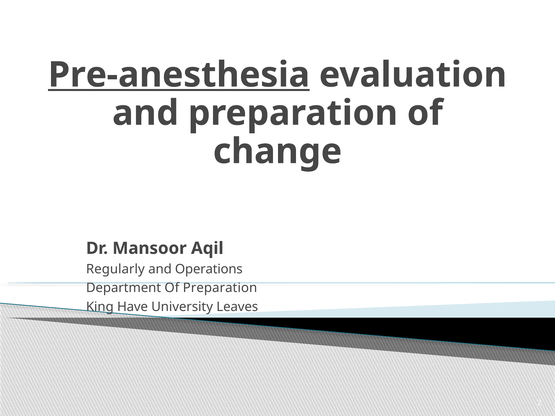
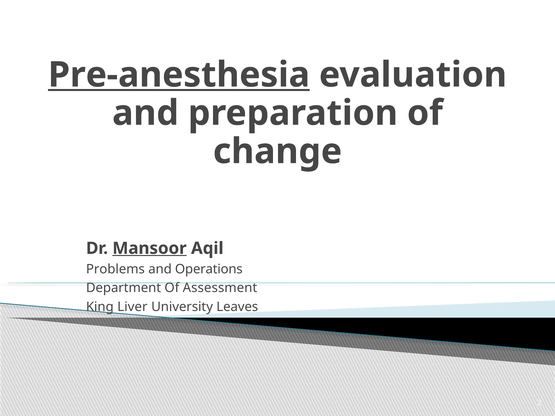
Mansoor underline: none -> present (150, 248)
Regularly: Regularly -> Problems (115, 269)
Of Preparation: Preparation -> Assessment (220, 288)
Have: Have -> Liver (132, 307)
